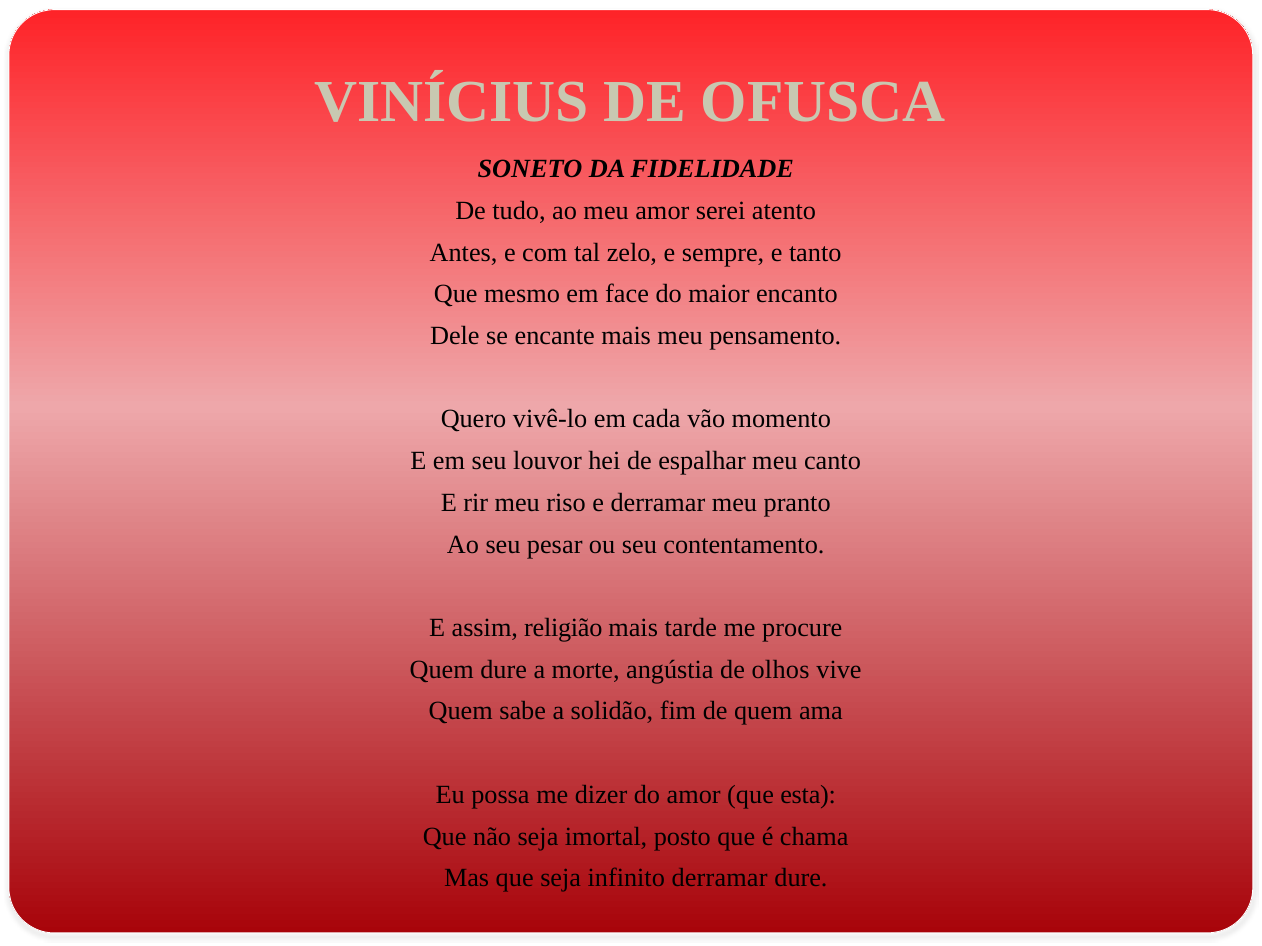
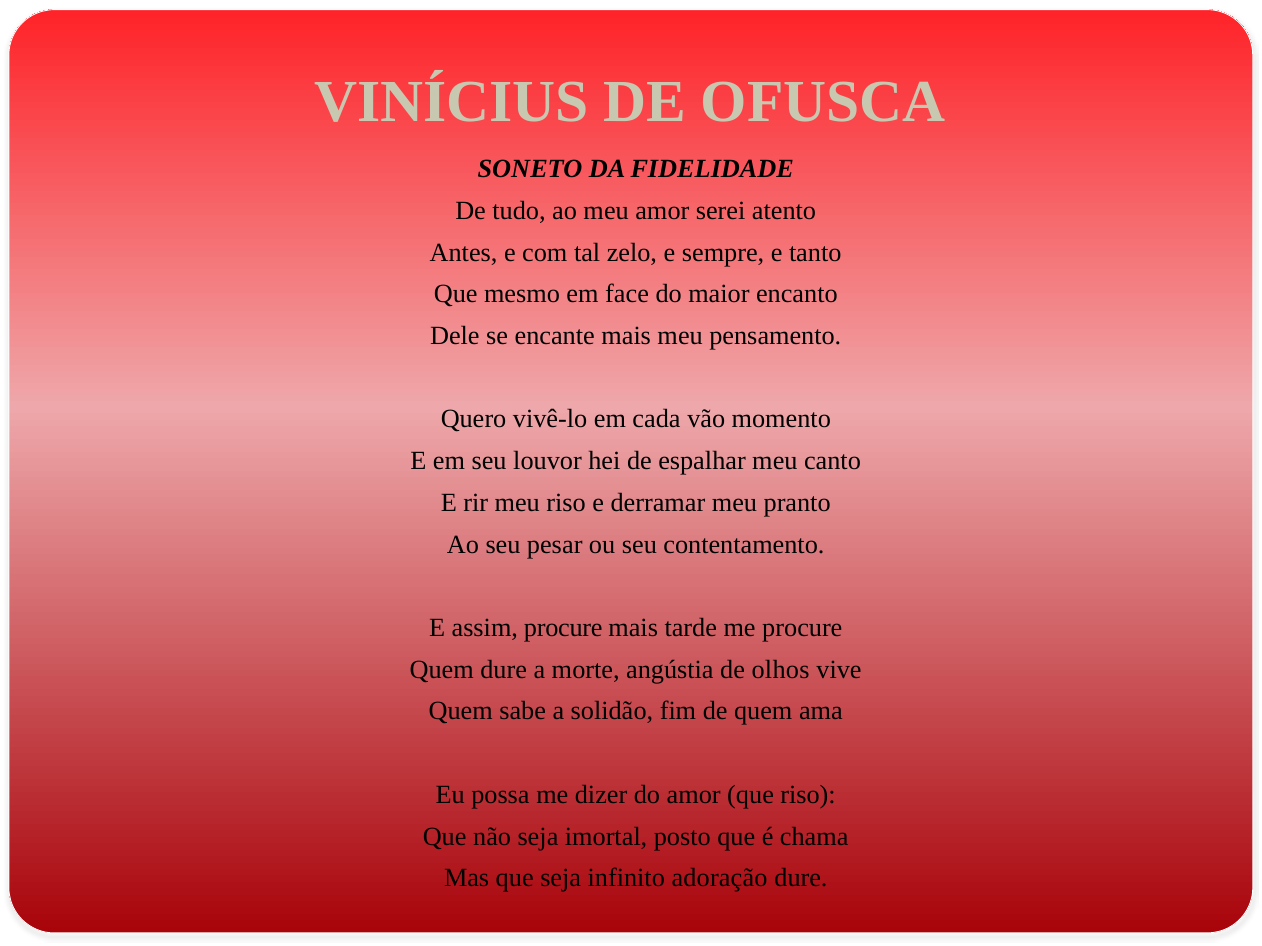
assim religião: religião -> procure (563, 628)
que esta: esta -> riso (808, 795)
infinito derramar: derramar -> adoração (720, 879)
